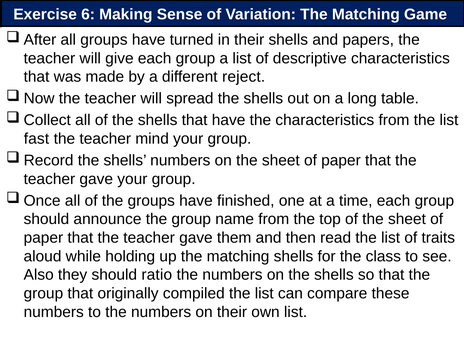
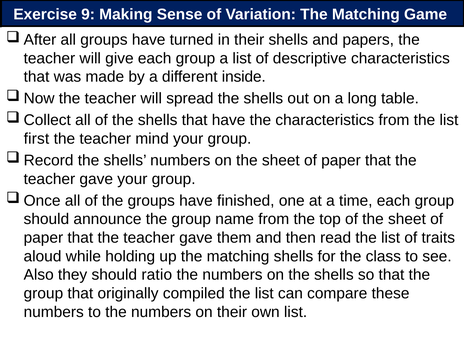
6: 6 -> 9 (88, 14)
reject: reject -> inside (244, 77)
fast: fast -> first (36, 139)
